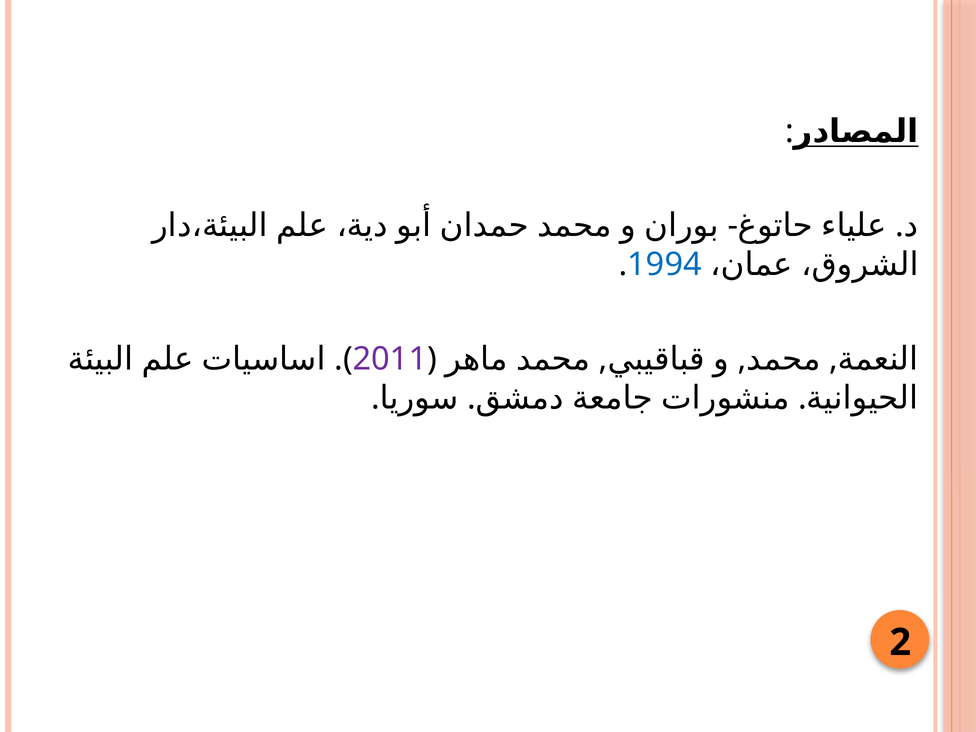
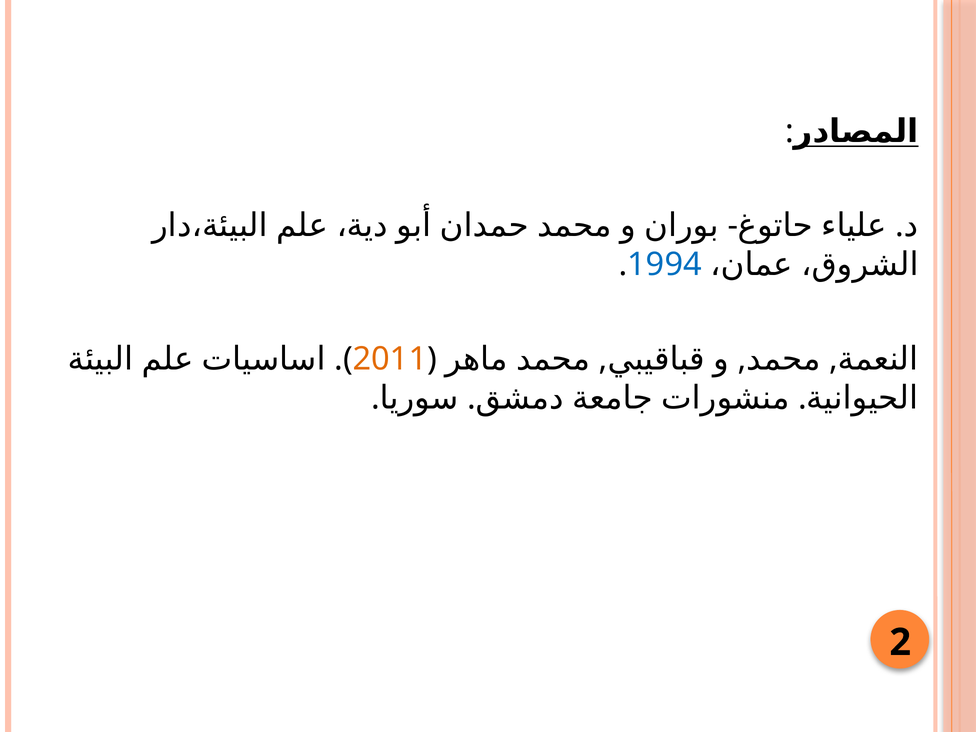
2011 colour: purple -> orange (390, 359)
